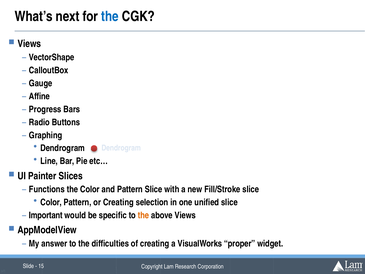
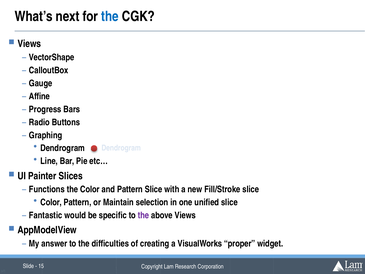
or Creating: Creating -> Maintain (118, 202)
Important: Important -> Fantastic (46, 215)
the colour: orange -> purple (143, 215)
